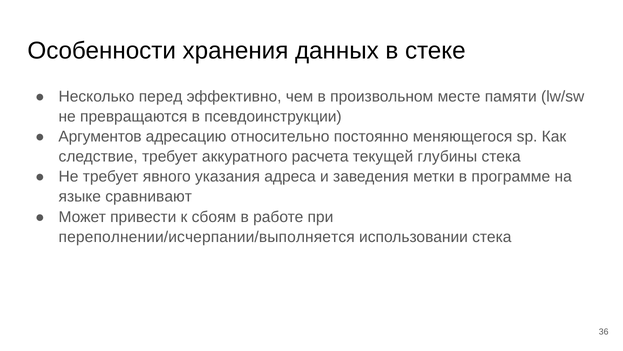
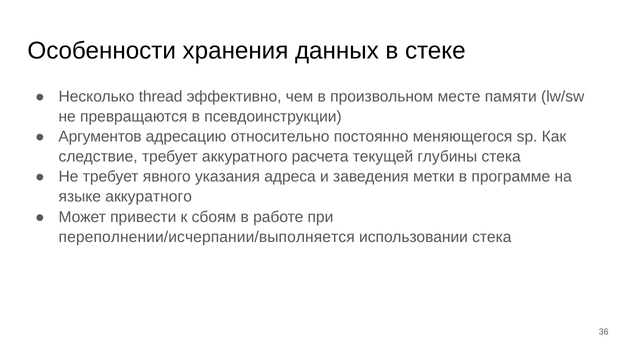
перед: перед -> thread (161, 96)
языке сравнивают: сравнивают -> аккуратного (149, 197)
